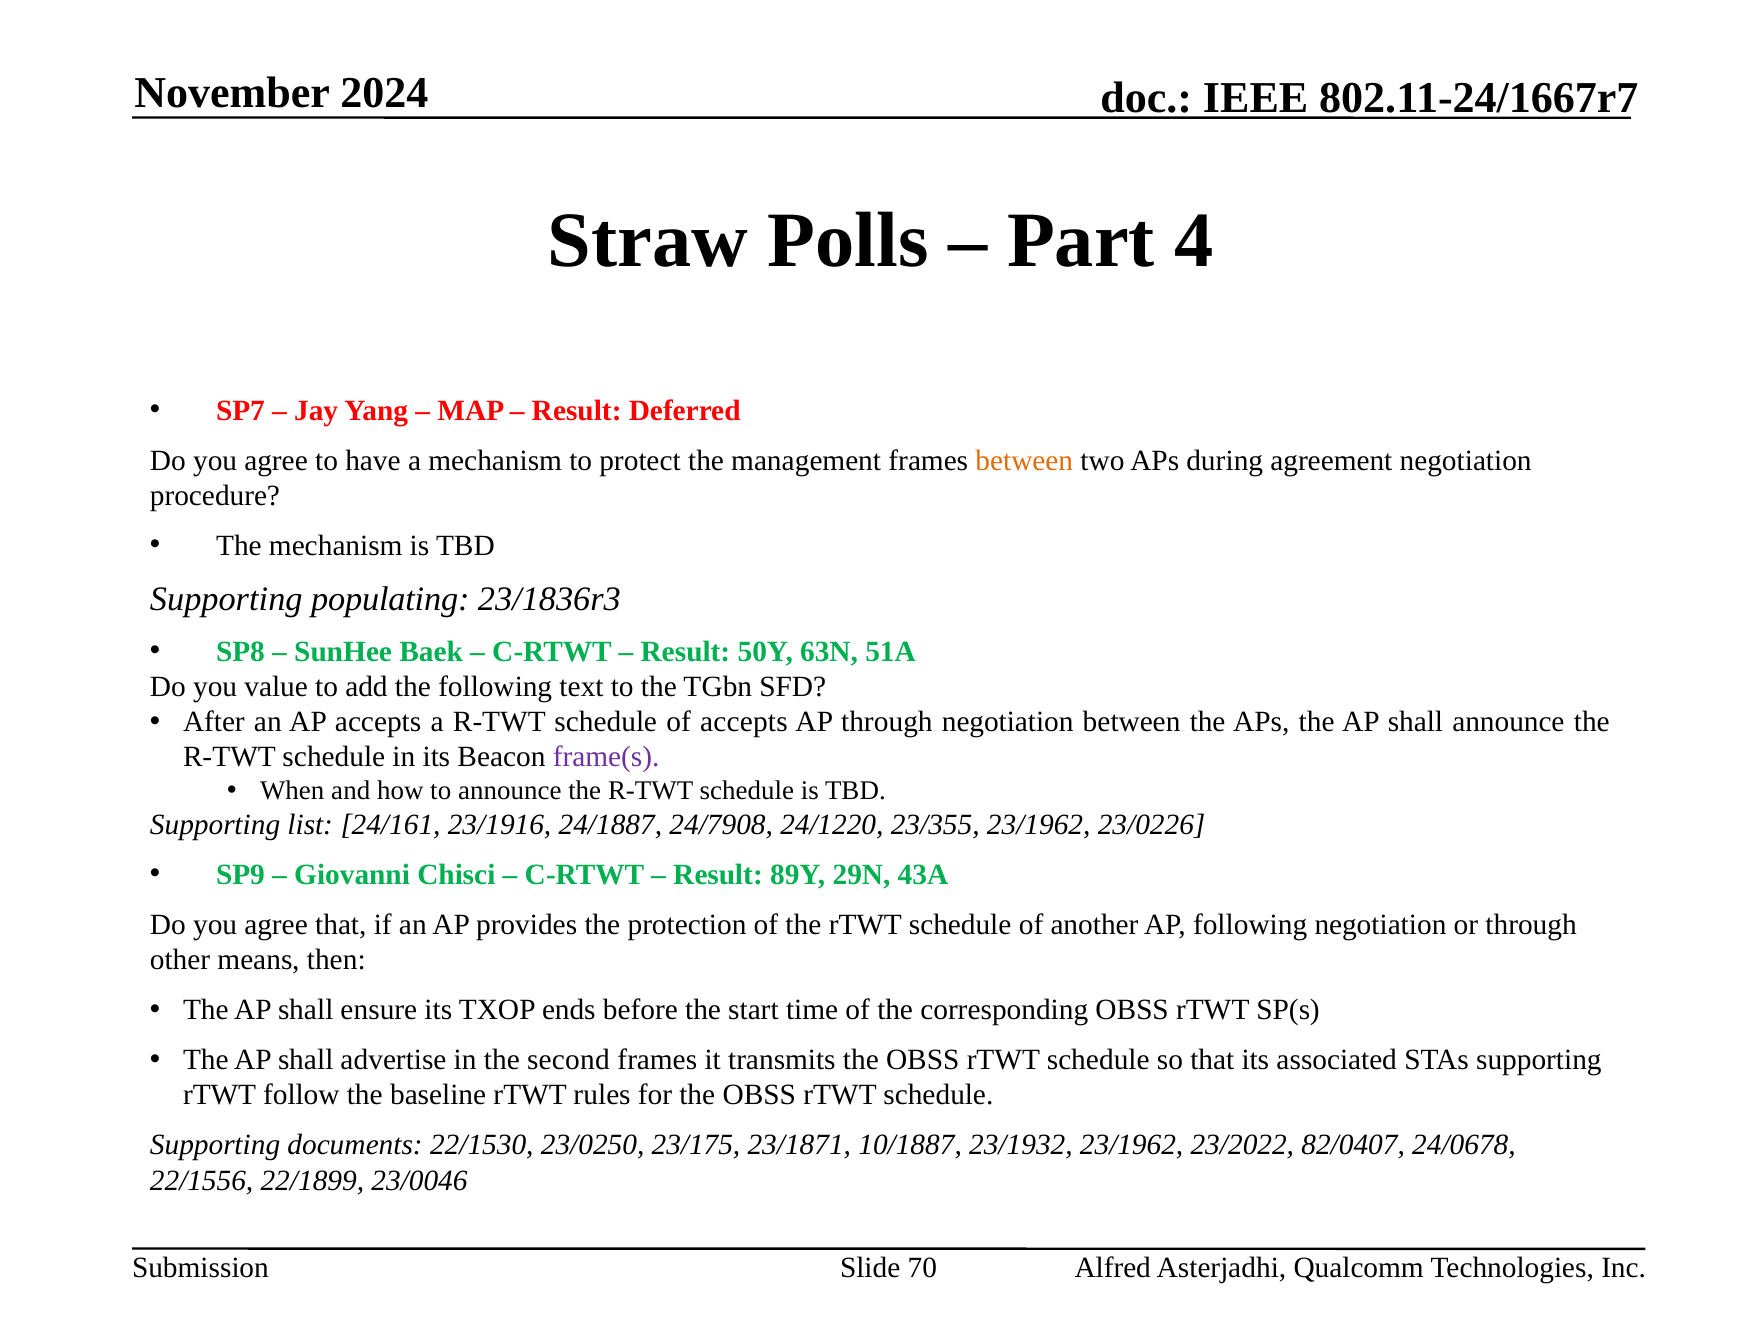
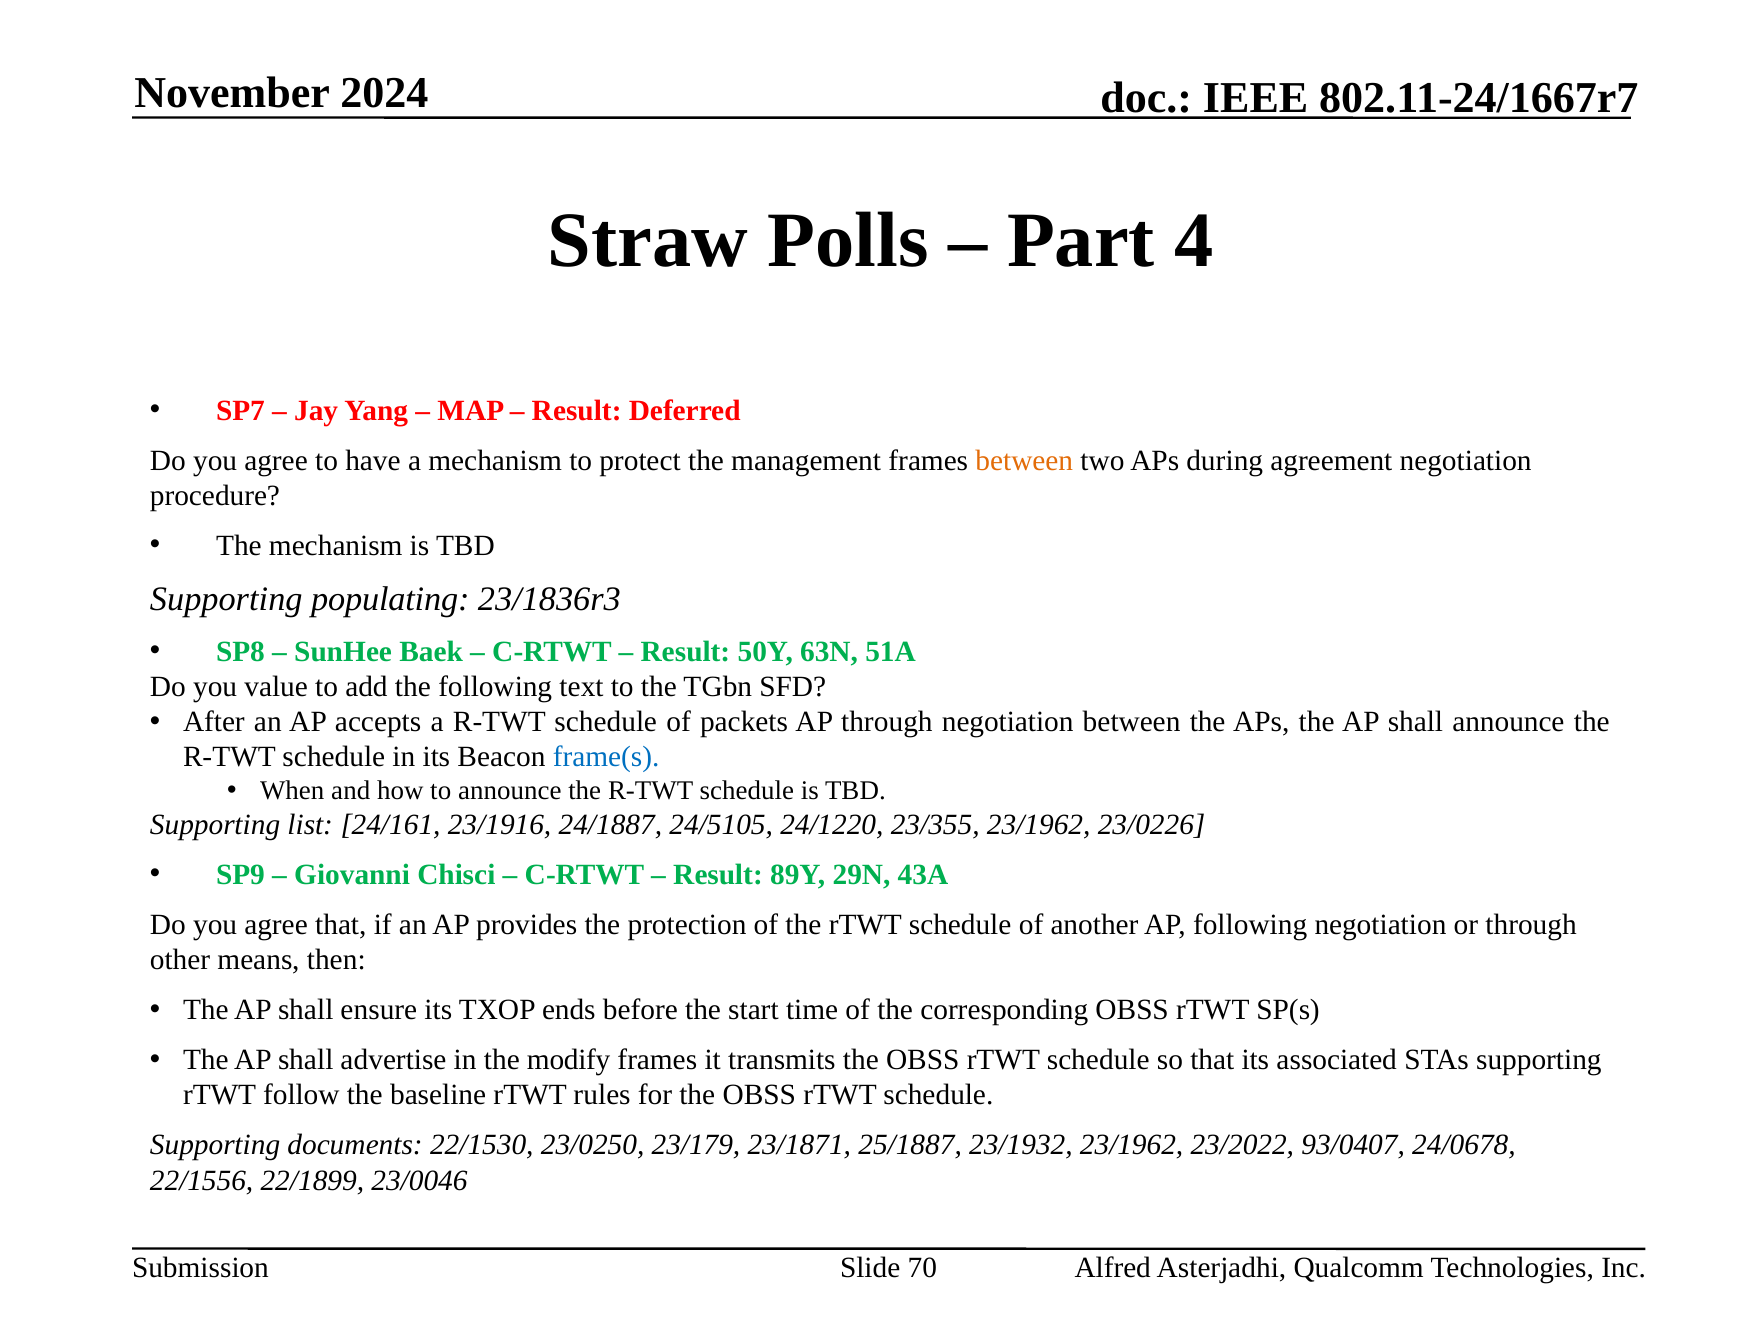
of accepts: accepts -> packets (744, 722)
frame(s colour: purple -> blue (606, 757)
24/7908: 24/7908 -> 24/5105 (721, 825)
second: second -> modify (569, 1060)
23/175: 23/175 -> 23/179 (696, 1145)
10/1887: 10/1887 -> 25/1887 (910, 1145)
82/0407: 82/0407 -> 93/0407 (1353, 1145)
